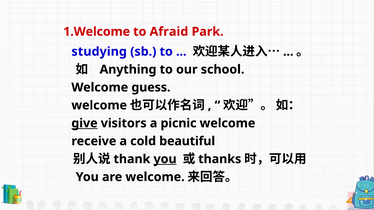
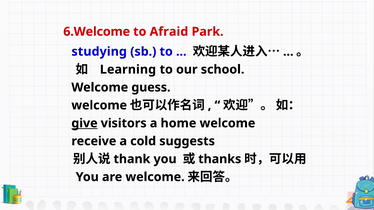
1.Welcome: 1.Welcome -> 6.Welcome (97, 32)
Anything: Anything -> Learning (128, 70)
picnic: picnic -> home (178, 123)
beautiful: beautiful -> suggests (187, 141)
you underline: present -> none (165, 159)
